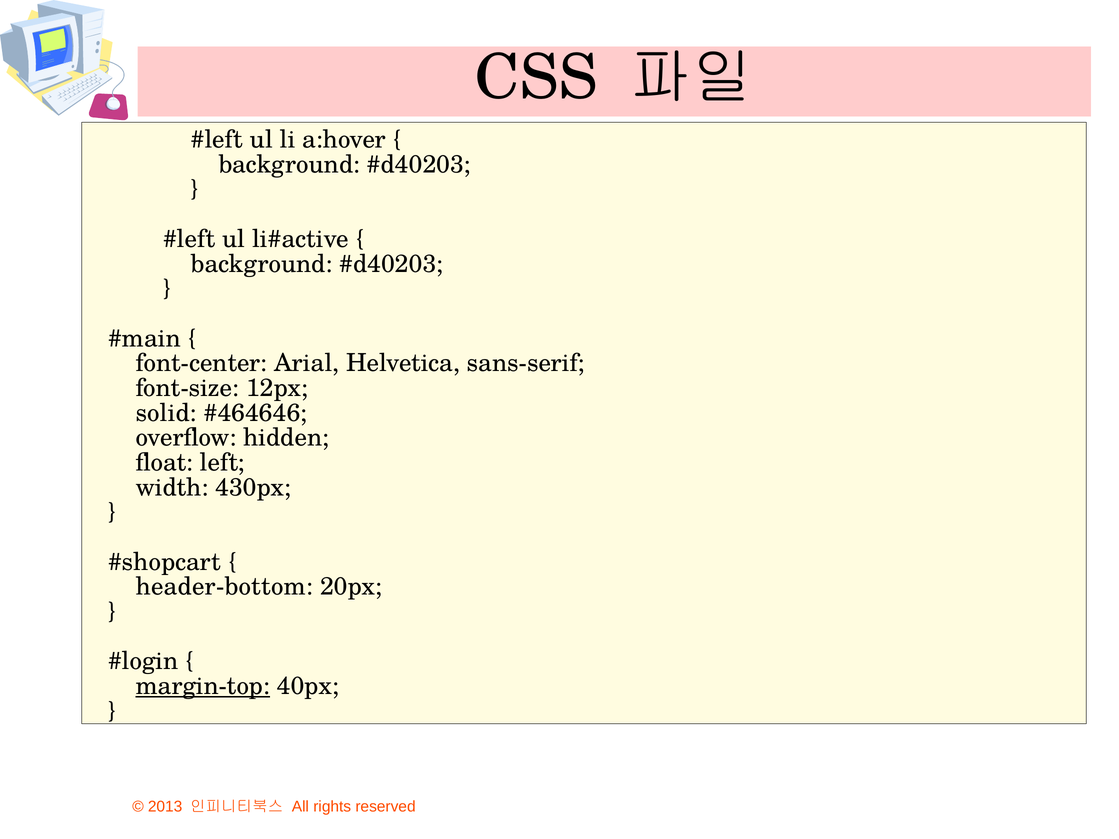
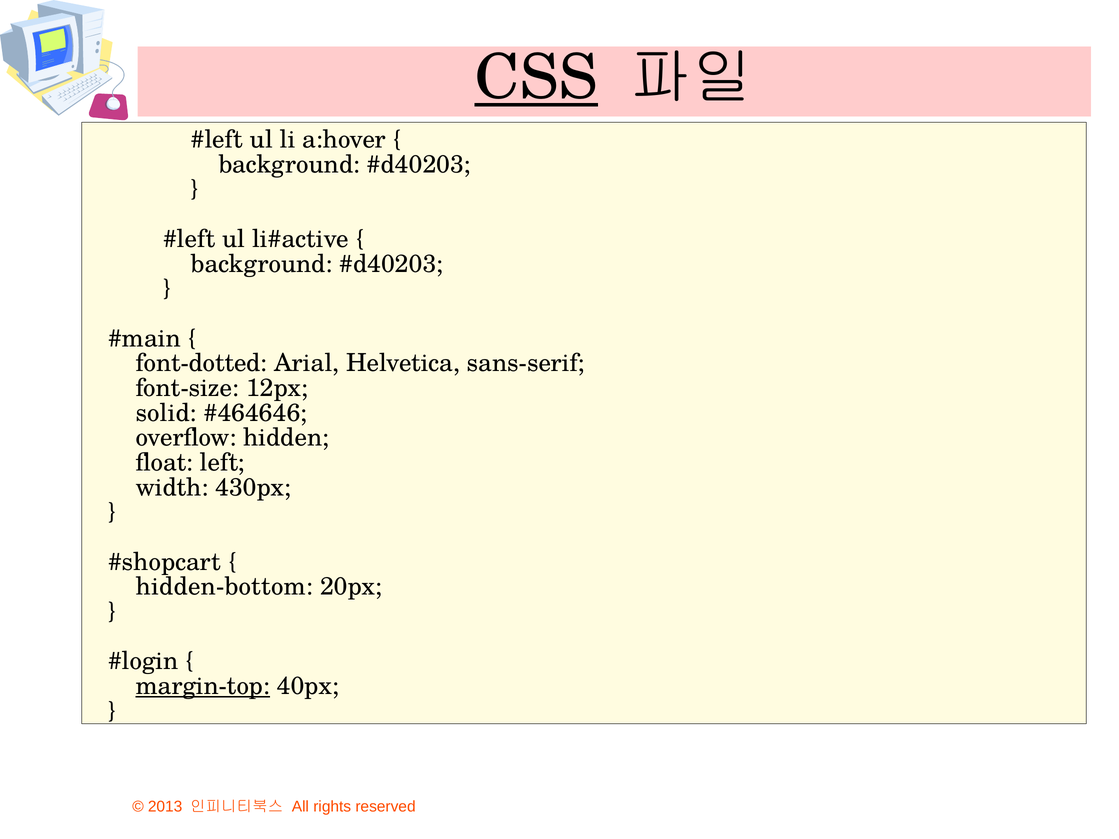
CSS underline: none -> present (536, 78)
font-center: font-center -> font-dotted (202, 363)
header-bottom: header-bottom -> hidden-bottom (224, 587)
